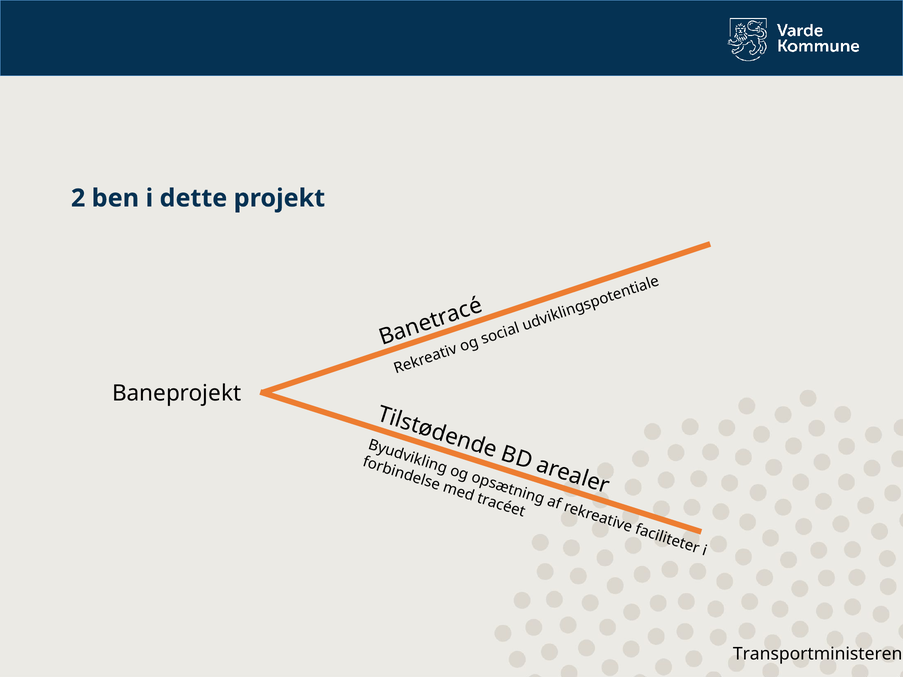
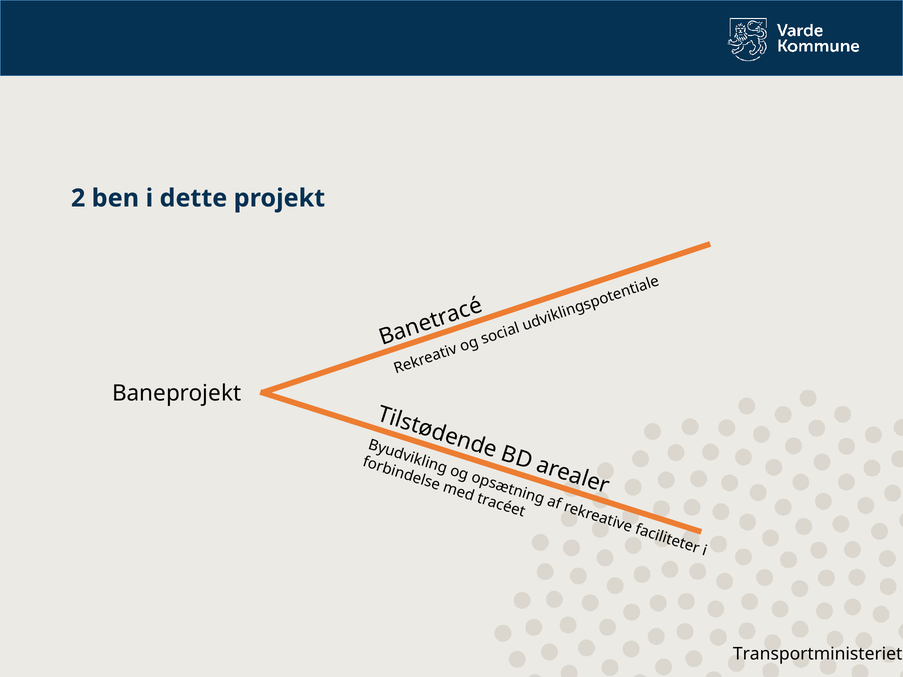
Transportministeren: Transportministeren -> Transportministeriet (818, 654)
